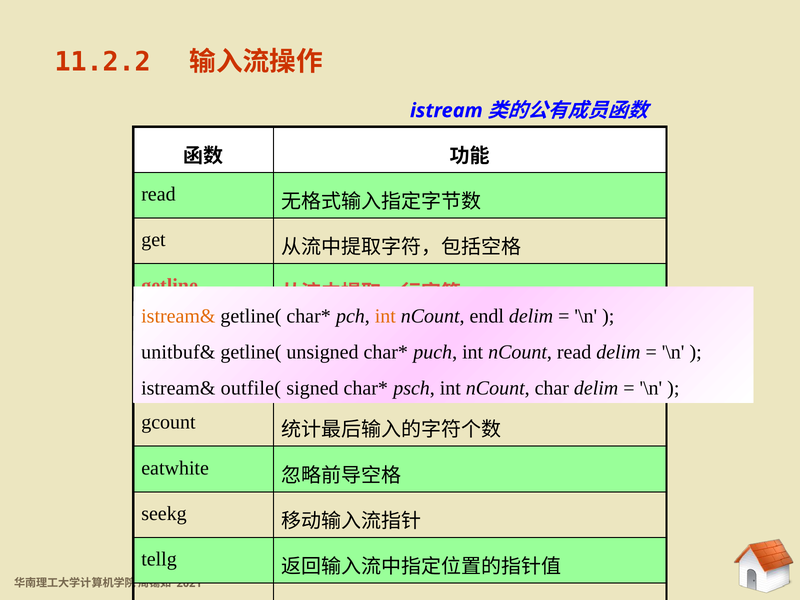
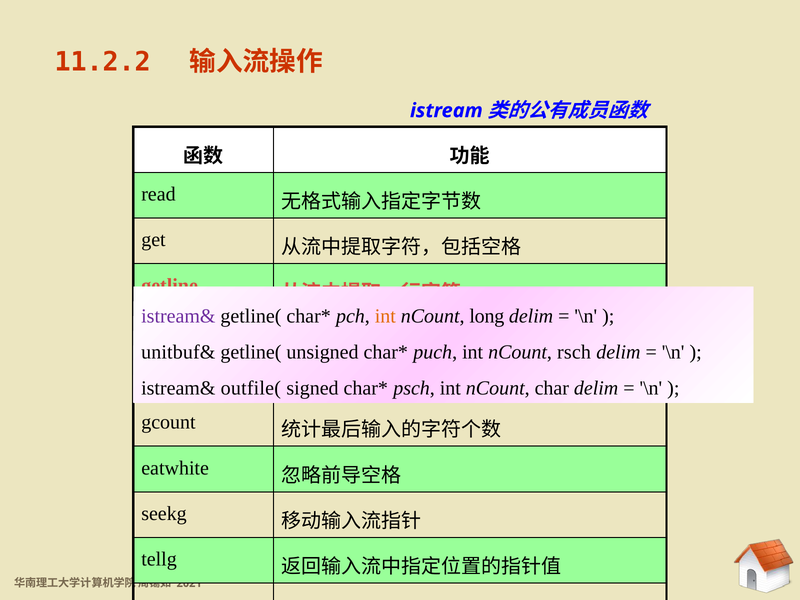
istream& colour: orange -> purple (178, 316)
endl: endl -> long (487, 316)
nCount read: read -> rsch (574, 352)
